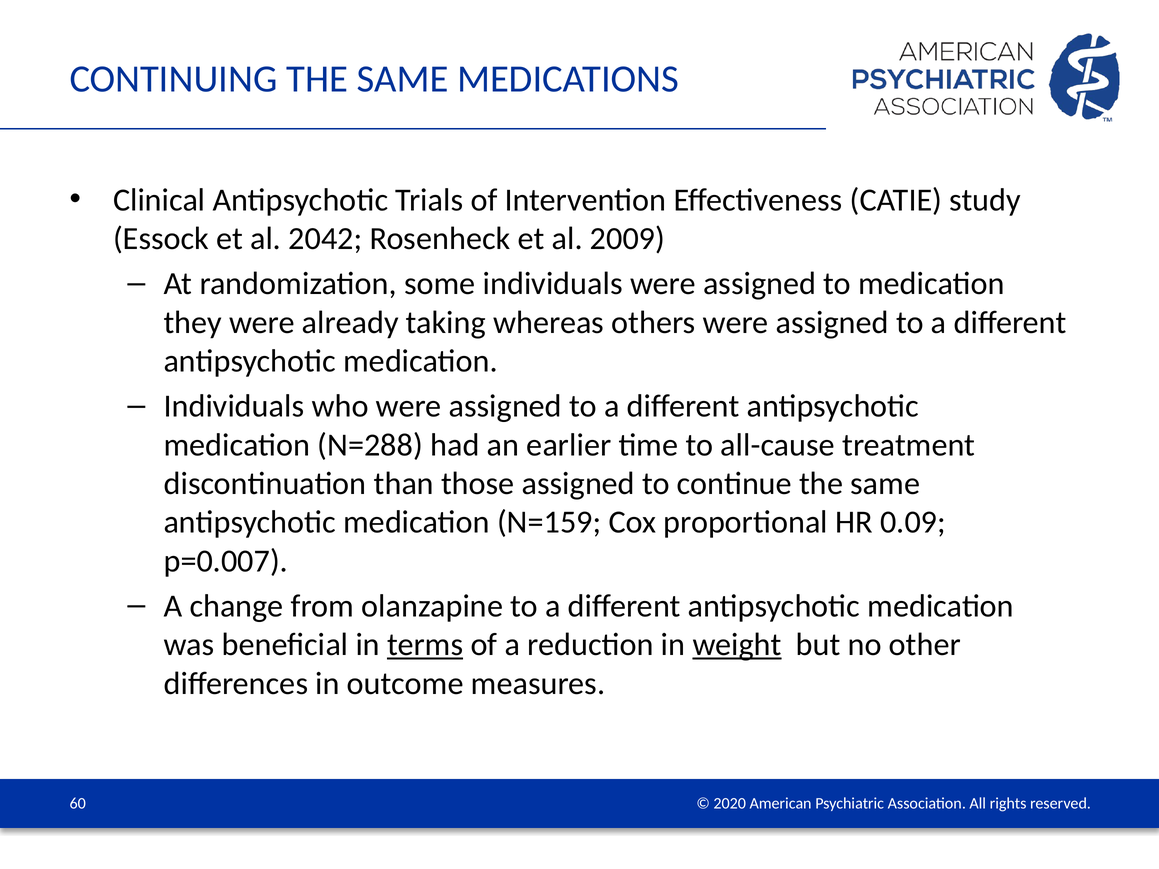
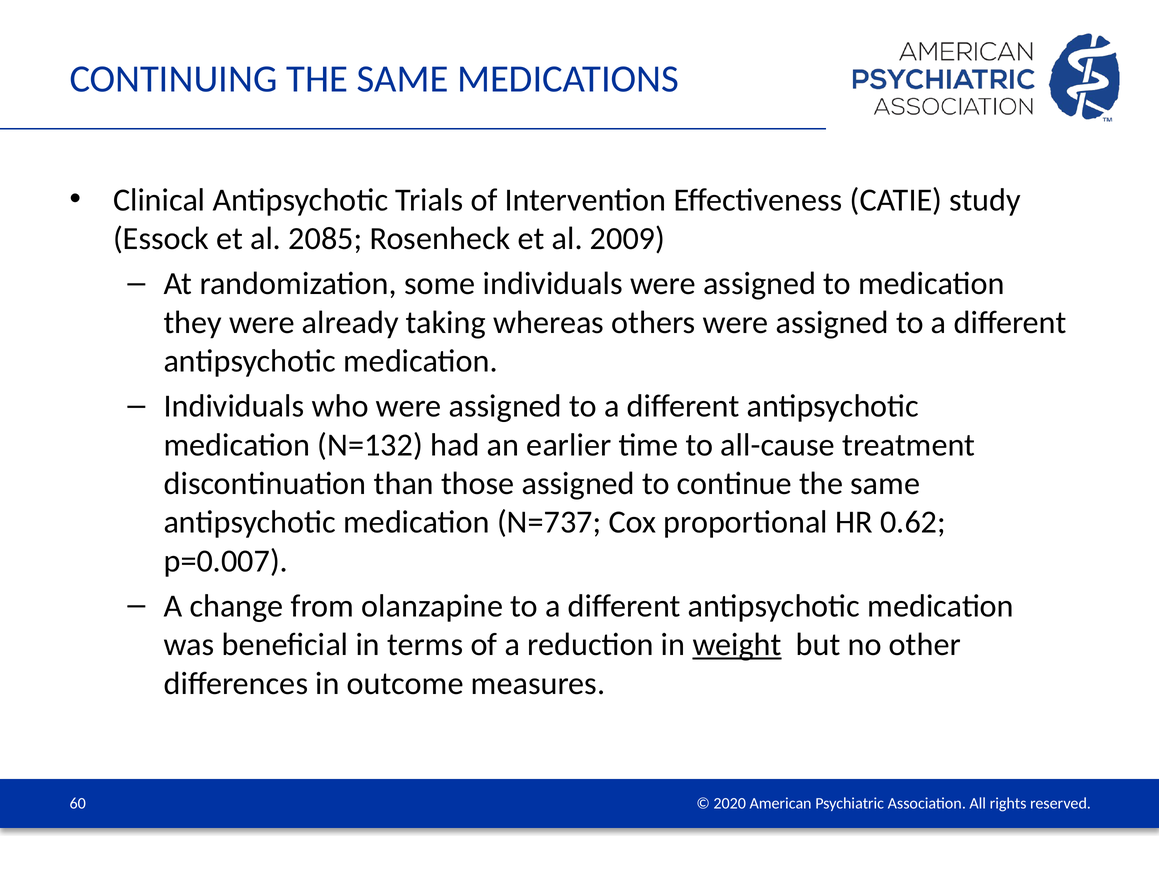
2042: 2042 -> 2085 (325, 239)
N=288: N=288 -> N=132 (370, 445)
N=159: N=159 -> N=737 (549, 522)
0.09: 0.09 -> 0.62 (913, 522)
terms underline: present -> none (425, 645)
